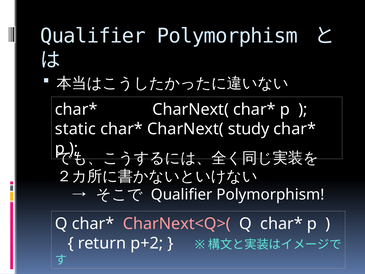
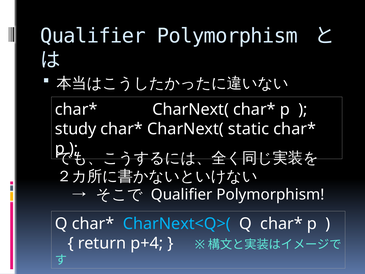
static: static -> study (76, 129)
study: study -> static (249, 129)
CharNext<Q>( colour: pink -> light blue (177, 224)
p+2: p+2 -> p+4 (147, 243)
